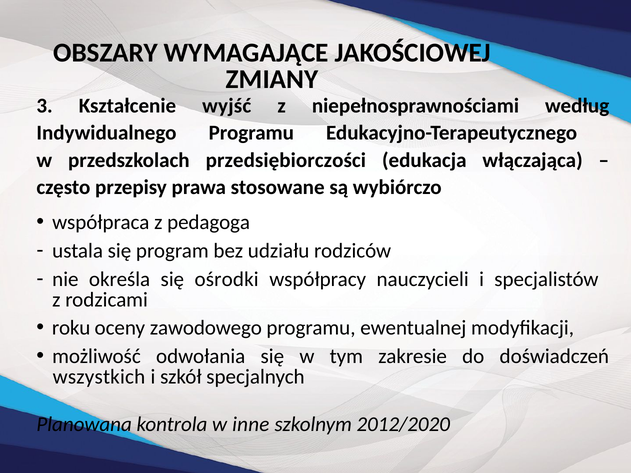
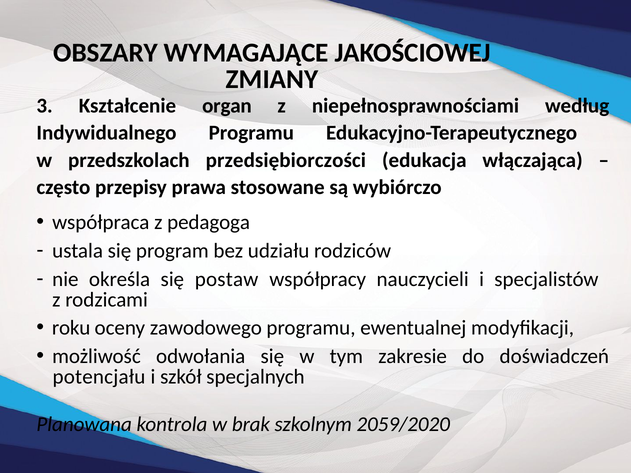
wyjść: wyjść -> organ (227, 106)
ośrodki: ośrodki -> postaw (227, 279)
wszystkich: wszystkich -> potencjału (99, 377)
inne: inne -> brak (251, 424)
2012/2020: 2012/2020 -> 2059/2020 (403, 424)
